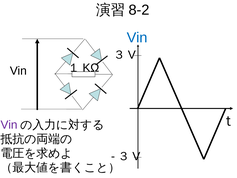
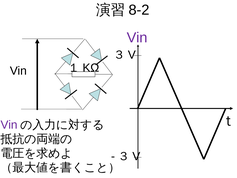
Vin colour: blue -> purple (137, 38)
